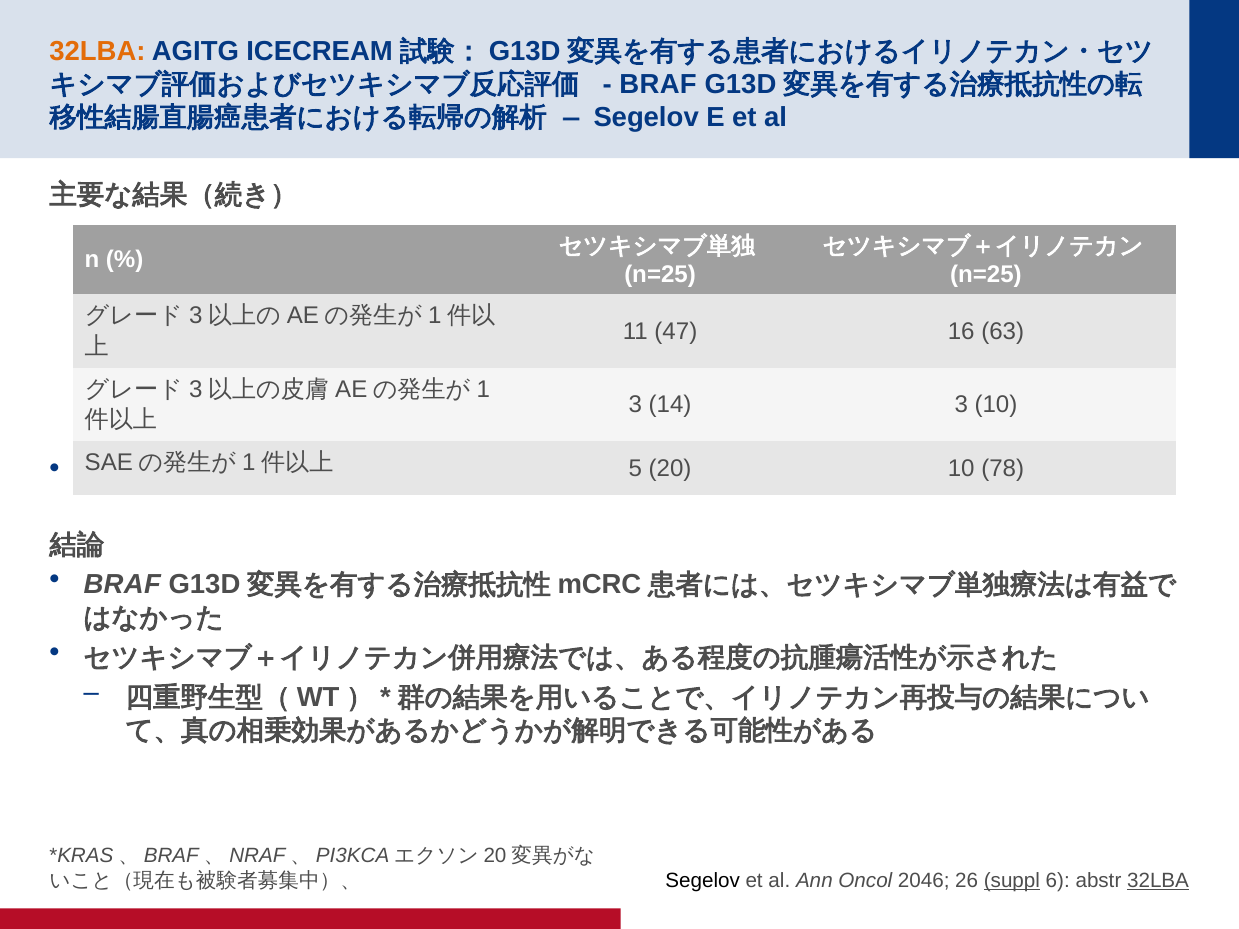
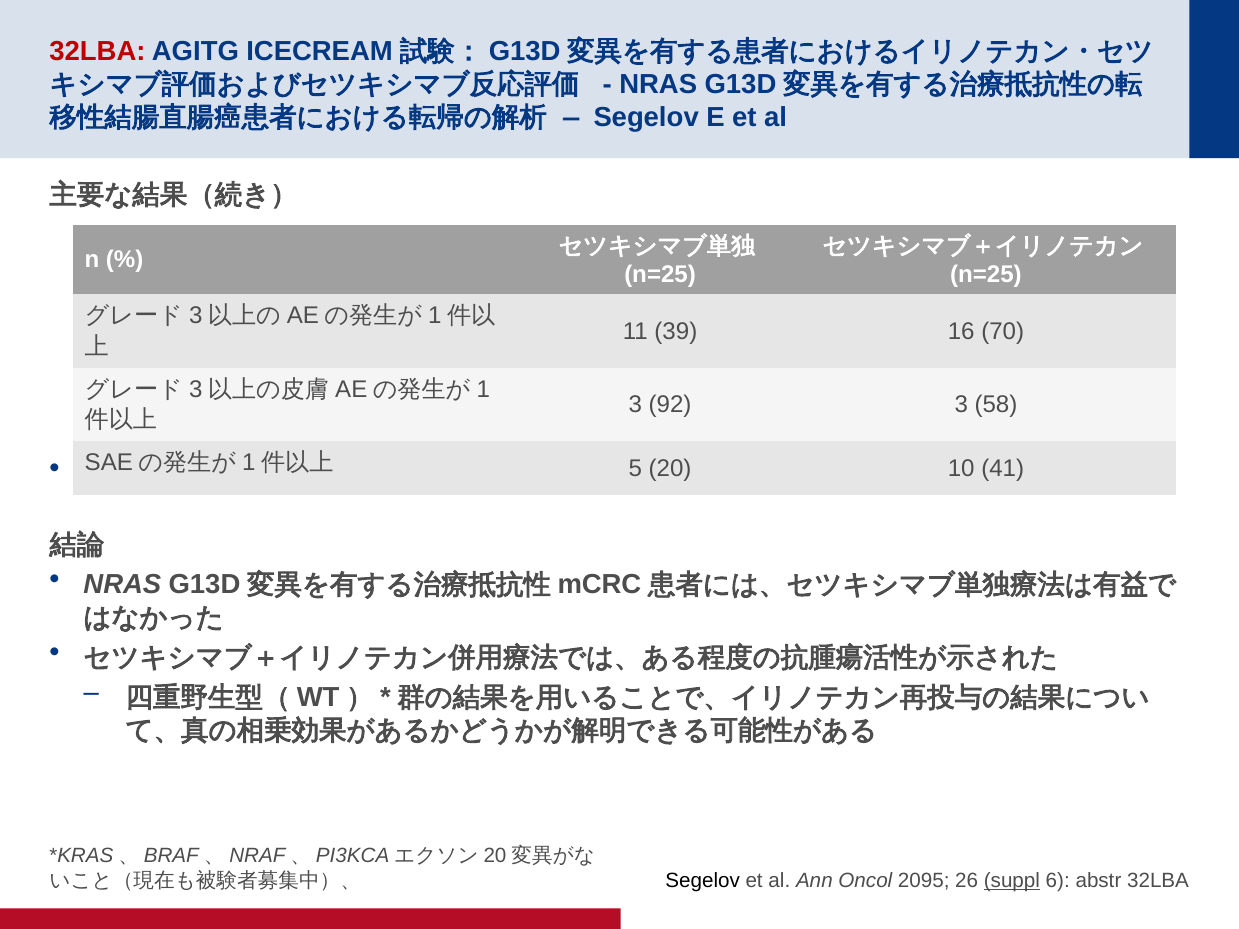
32LBA colour: orange -> red (97, 51)
BRAF: BRAF -> NRAS (658, 84)
47: 47 -> 39 (676, 332)
63: 63 -> 70 (1003, 332)
14: 14 -> 92 (670, 405)
3 10: 10 -> 58 (996, 405)
78: 78 -> 41 (1003, 469)
BRAF: BRAF -> NRAS (122, 585)
2046: 2046 -> 2095 (924, 881)
32LBA underline: present -> none (1158, 881)
